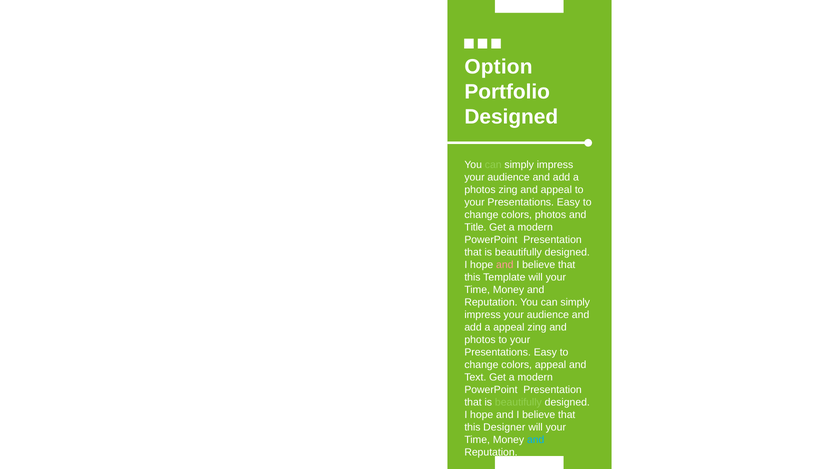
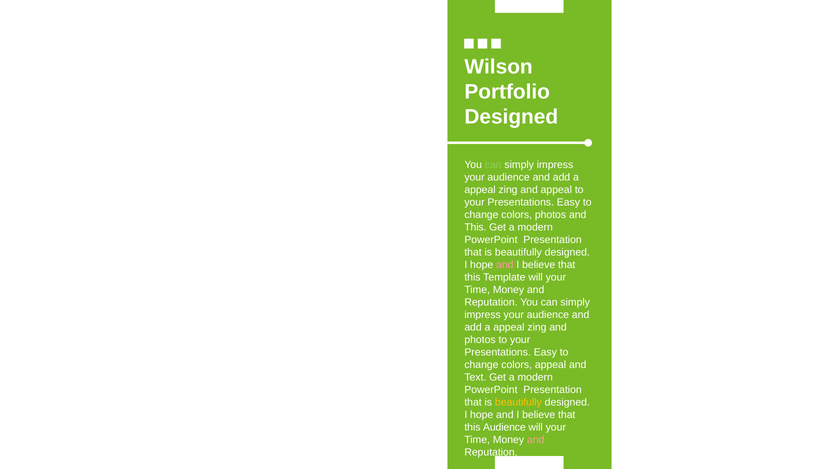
Option: Option -> Wilson (499, 67)
photos: photos -> appeal (480, 190)
Title: Title -> This (475, 227)
beautifully colour: light green -> yellow (518, 402)
this Designer: Designer -> Audience (504, 427)
and colour: light blue -> pink (536, 440)
